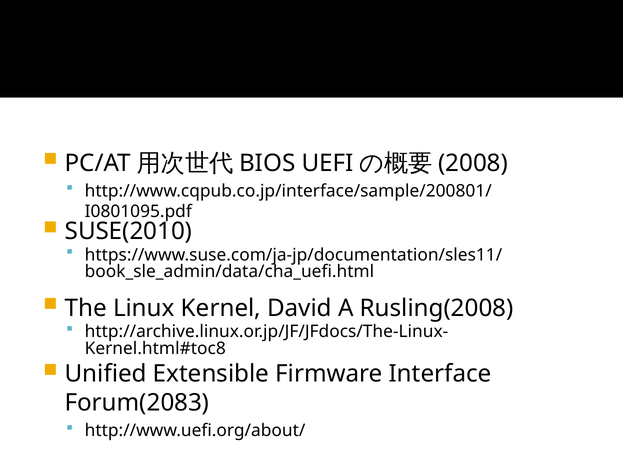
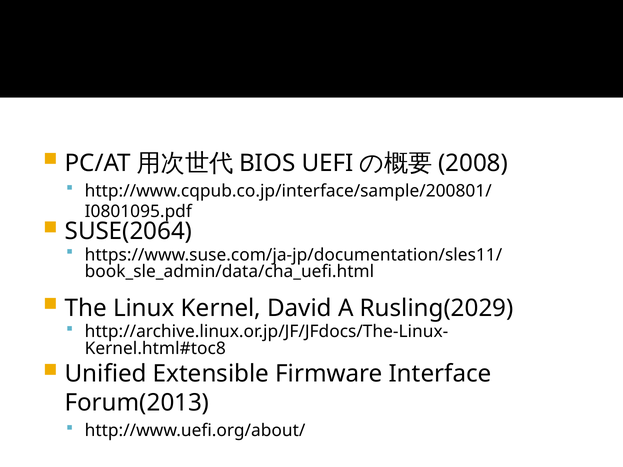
SUSE(2010: SUSE(2010 -> SUSE(2064 (128, 232)
Rusling(2008: Rusling(2008 -> Rusling(2029 (437, 308)
Forum(2083: Forum(2083 -> Forum(2013 (137, 403)
